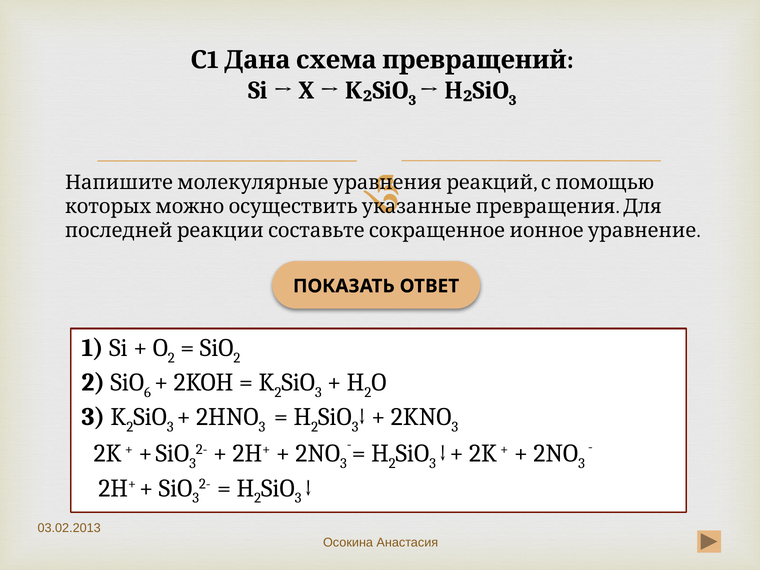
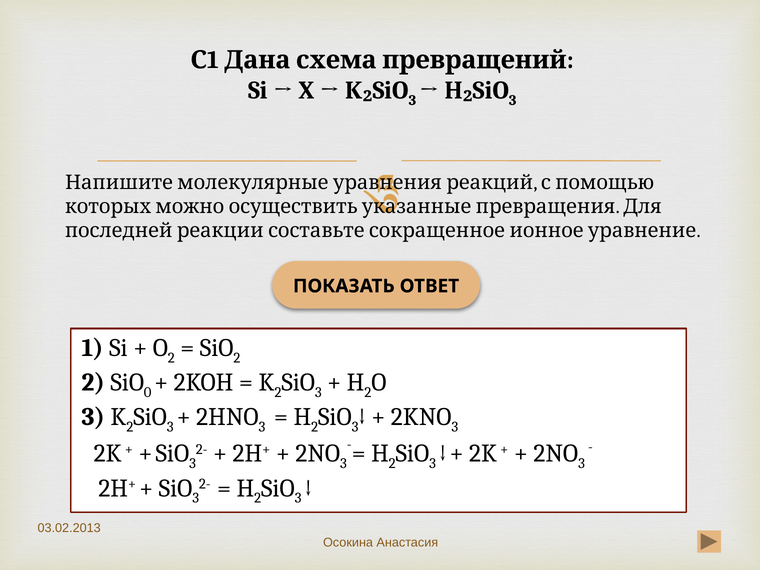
6: 6 -> 0 (148, 392)
